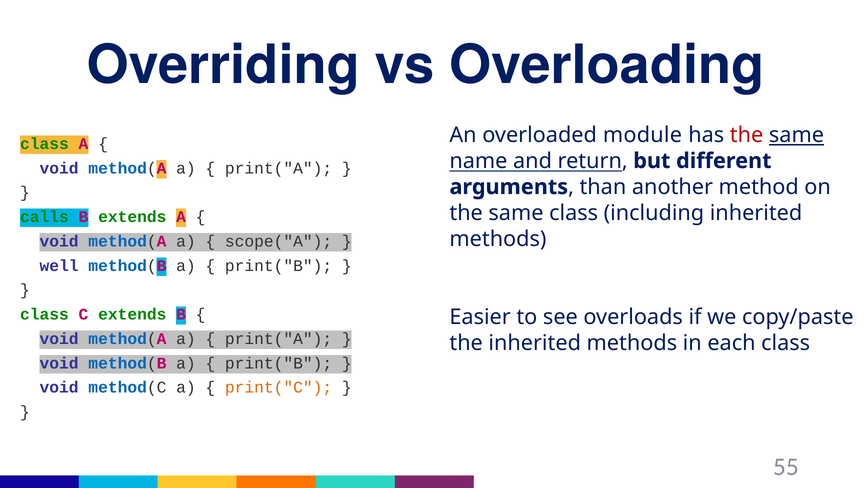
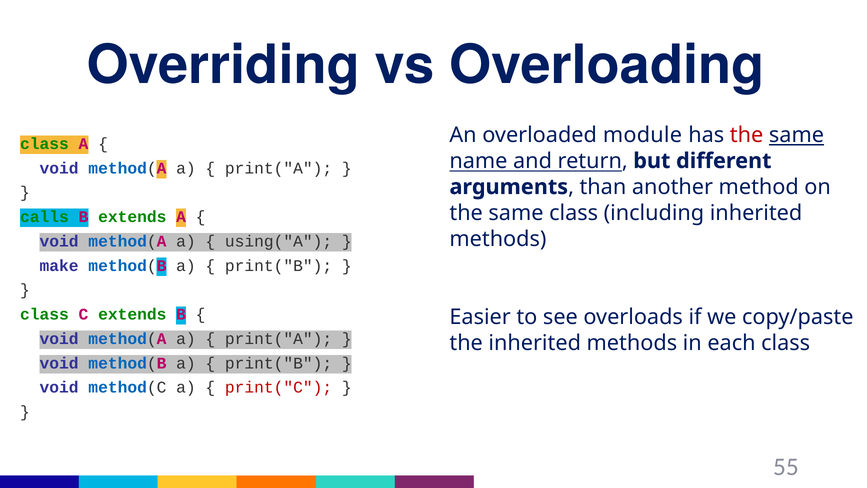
scope("A: scope("A -> using("A (279, 241)
well: well -> make (59, 266)
print("C colour: orange -> red (279, 387)
